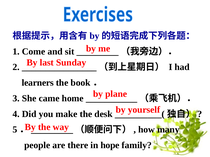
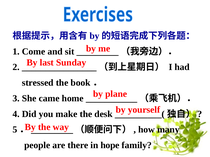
learners: learners -> stressed (38, 83)
